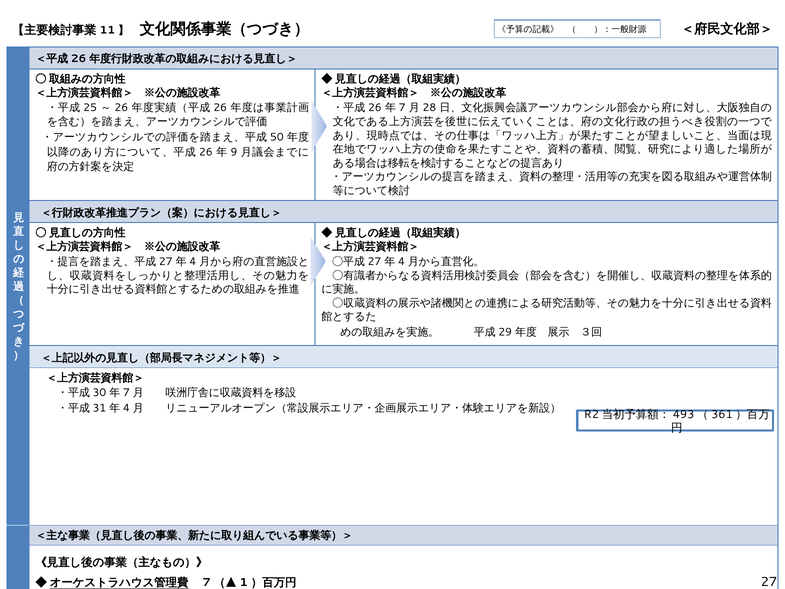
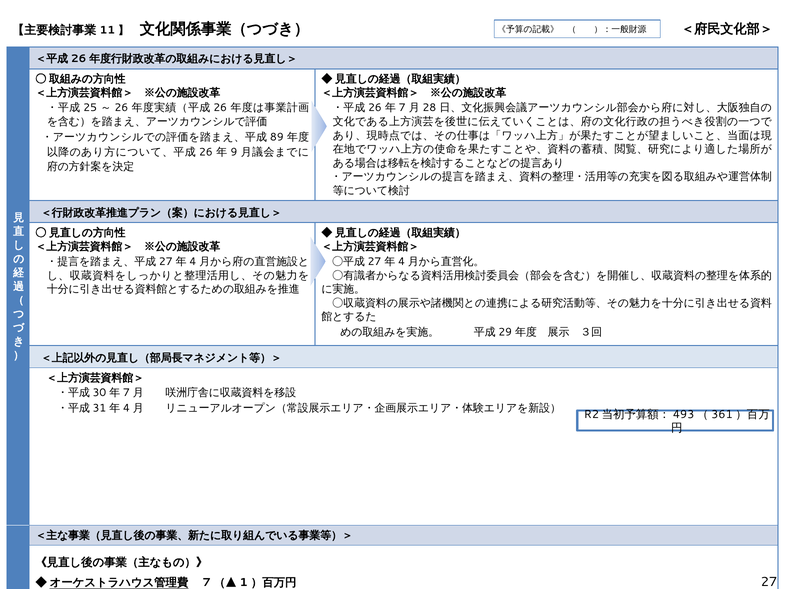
50: 50 -> 89 (277, 137)
